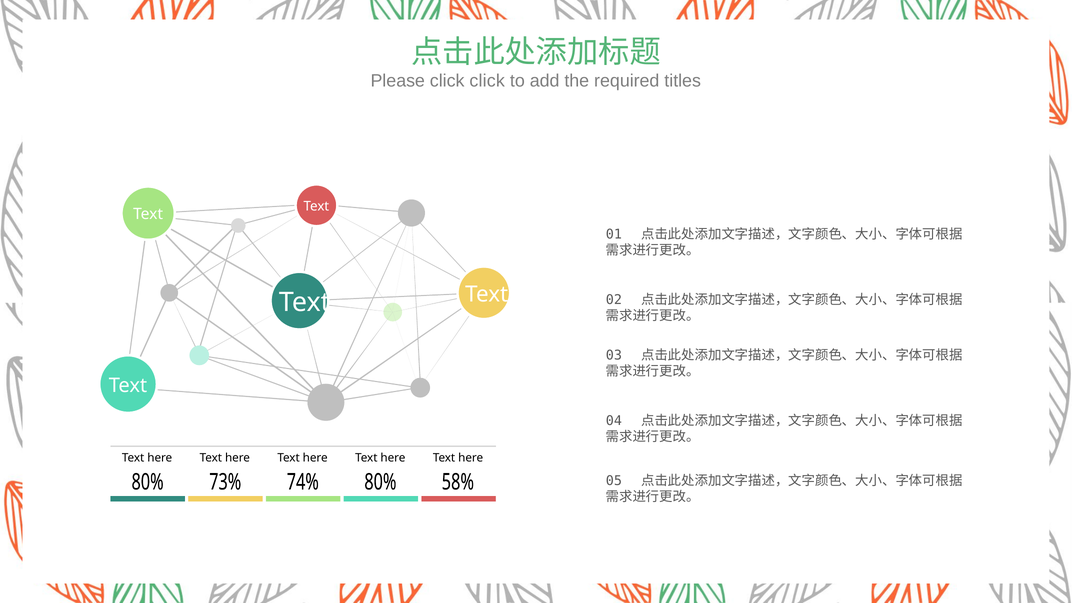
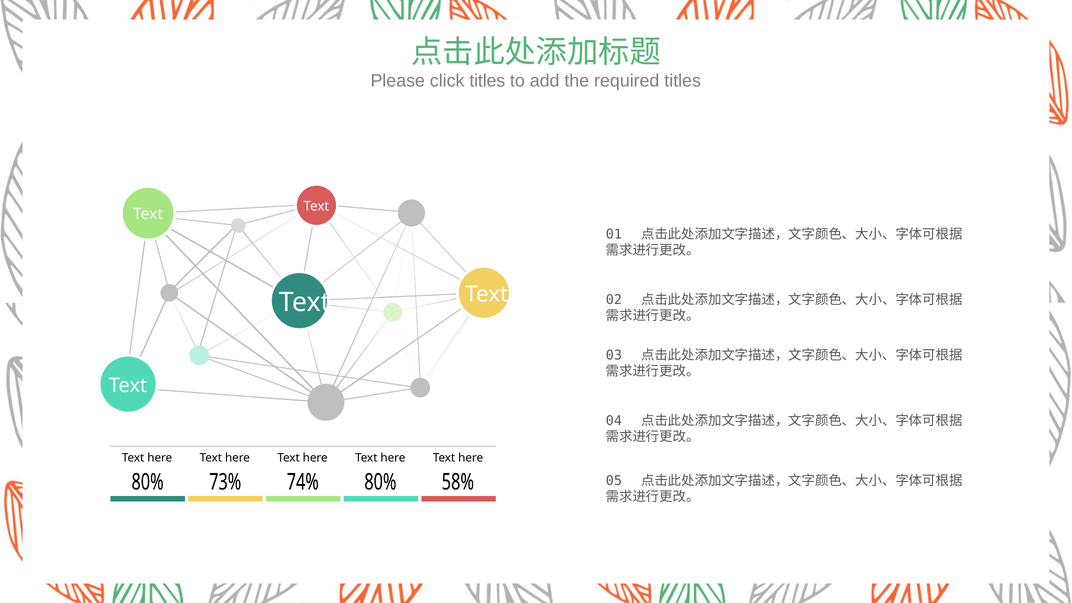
click click: click -> titles (487, 81)
